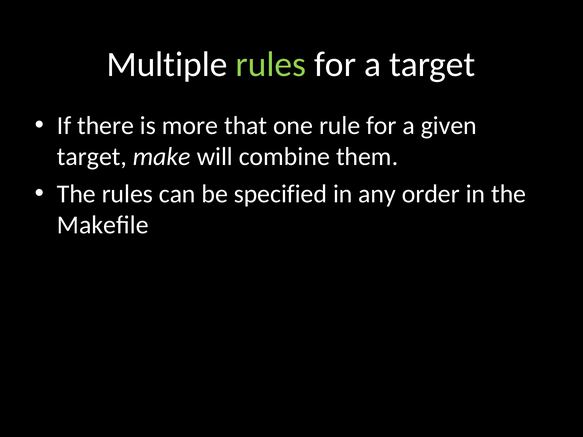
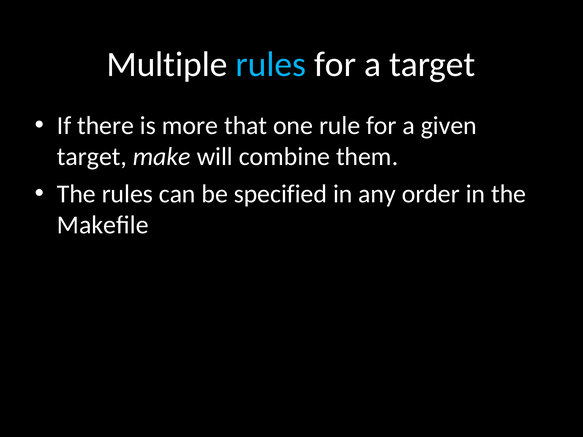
rules colour: light green -> light blue (271, 64)
